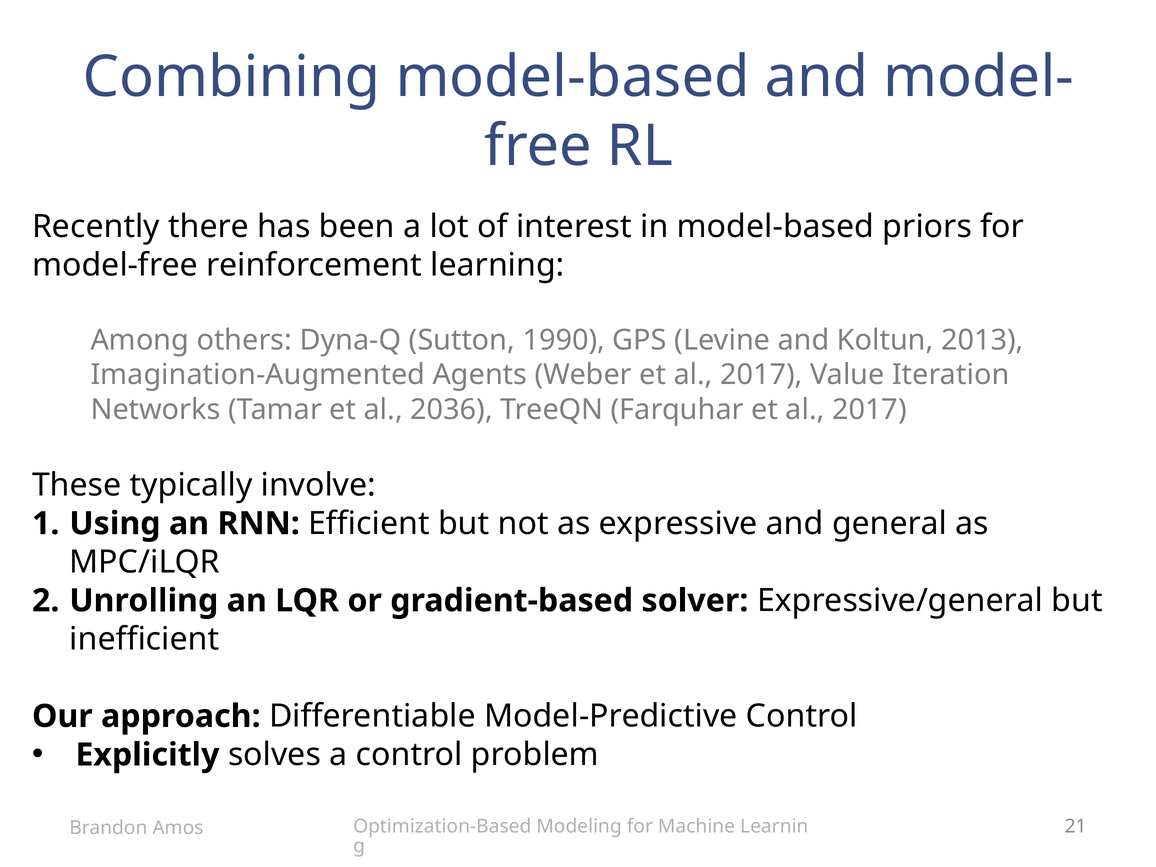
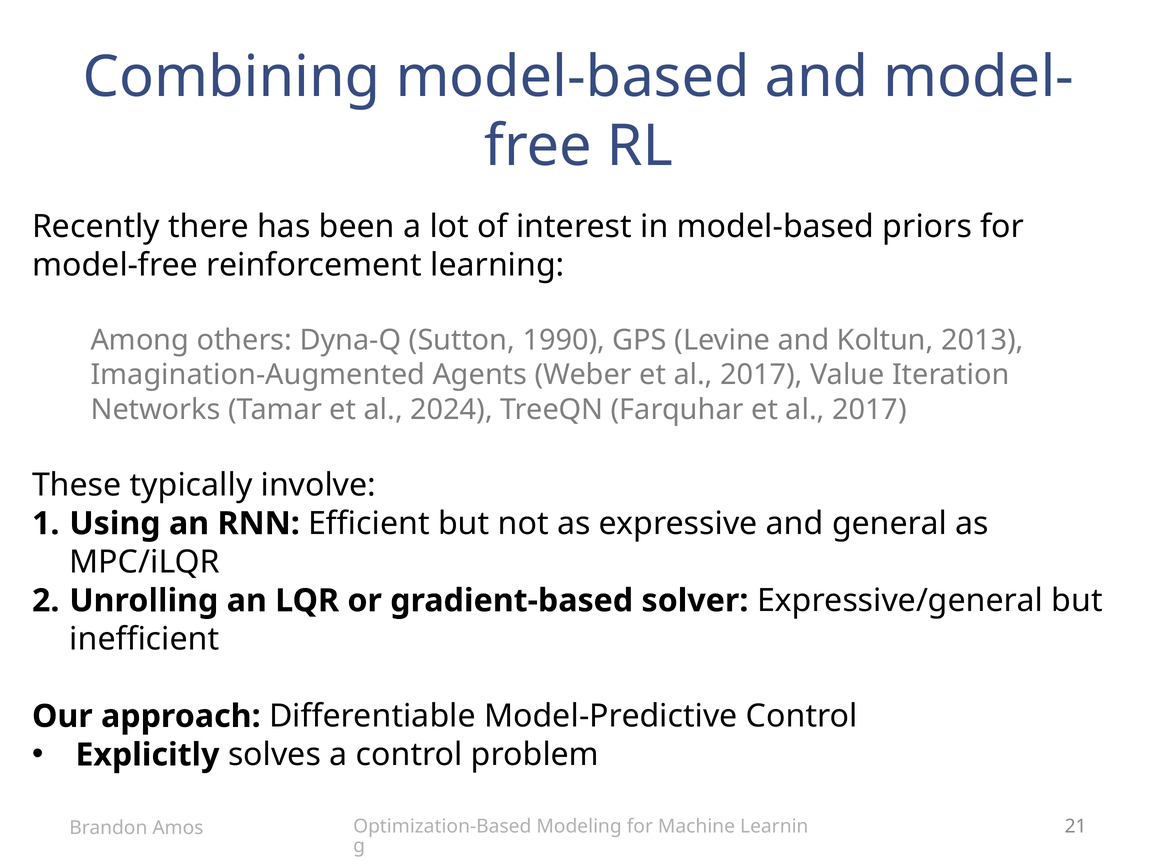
2036: 2036 -> 2024 (452, 410)
